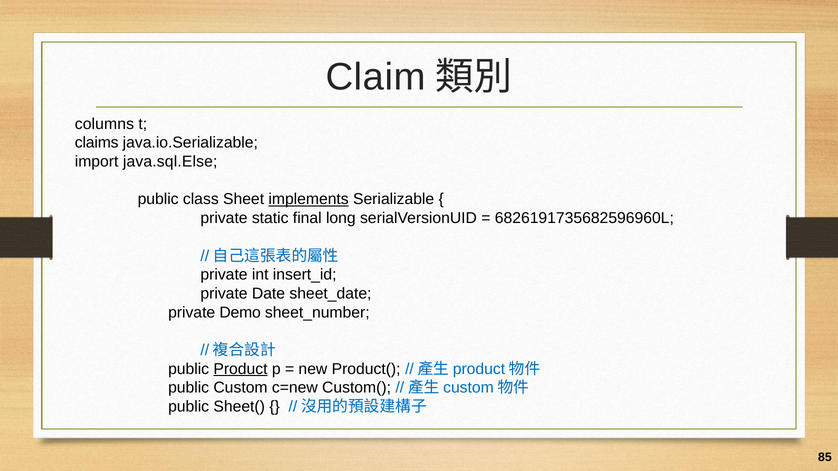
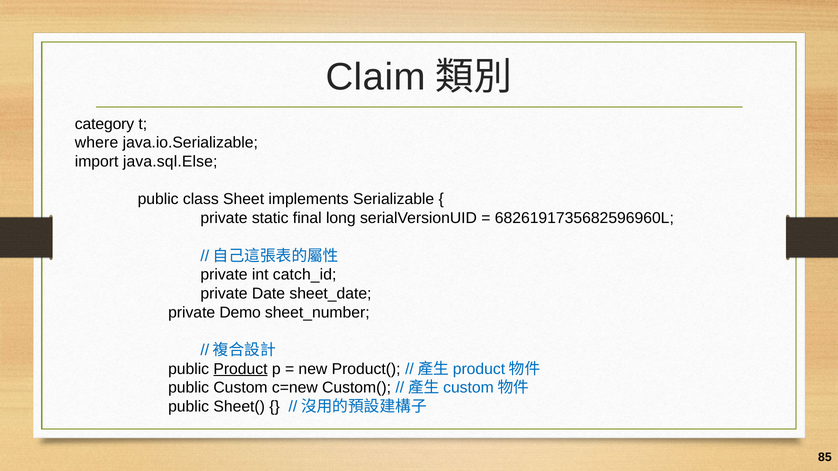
columns: columns -> category (105, 124)
claims: claims -> where (97, 143)
implements underline: present -> none (309, 199)
insert_id: insert_id -> catch_id (305, 275)
